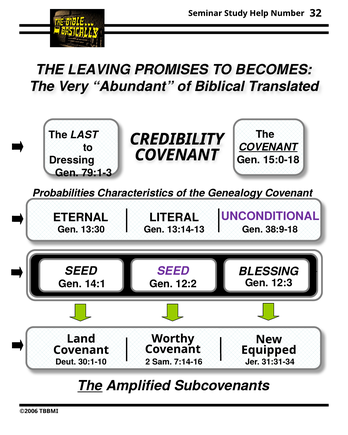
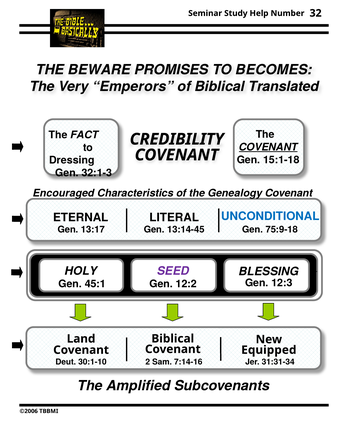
LEAVING: LEAVING -> BEWARE (99, 70)
Abundant: Abundant -> Emperors (133, 87)
LAST: LAST -> FACT (84, 135)
15:0-18: 15:0-18 -> 15:1-18 (281, 160)
79:1-3: 79:1-3 -> 32:1-3 (97, 173)
Probabilities: Probabilities -> Encouraged (64, 193)
UNCONDITIONAL colour: purple -> blue (270, 216)
13:30: 13:30 -> 13:17 (93, 230)
13:14-13: 13:14-13 -> 13:14-45 (186, 230)
38:9-18: 38:9-18 -> 75:9-18 (282, 230)
SEED: SEED -> HOLY (81, 271)
14:1: 14:1 -> 45:1 (95, 284)
Worthy: Worthy -> Biblical (173, 339)
The underline: present -> none (90, 386)
